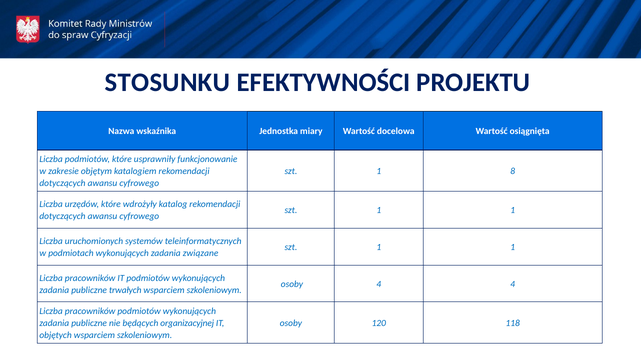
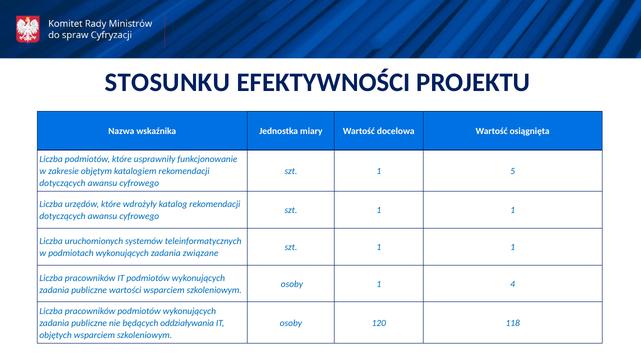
8: 8 -> 5 (513, 171)
osoby 4: 4 -> 1 (379, 284)
trwałych: trwałych -> wartości (125, 291)
organizacyjnej: organizacyjnej -> oddziaływania (187, 324)
